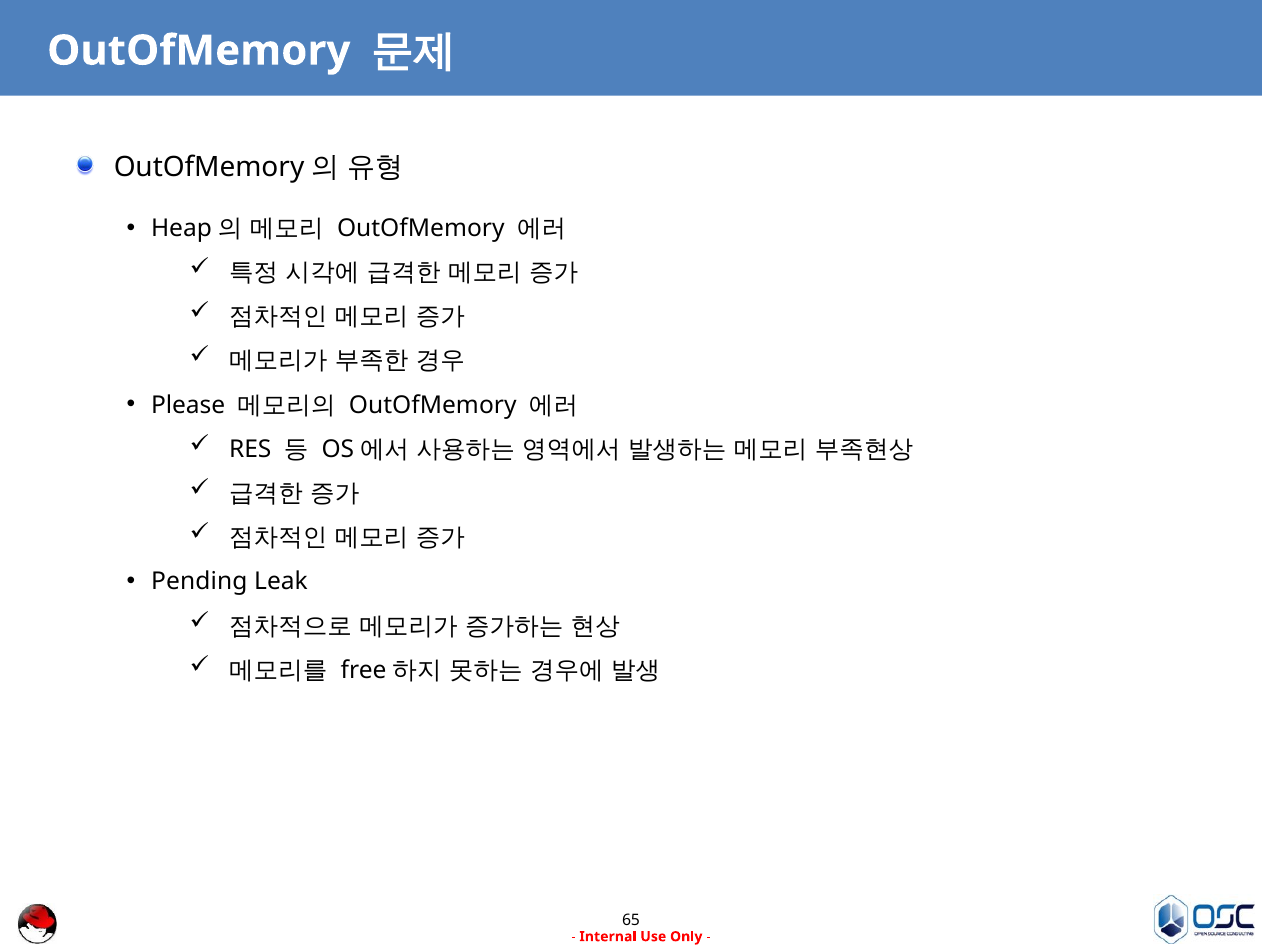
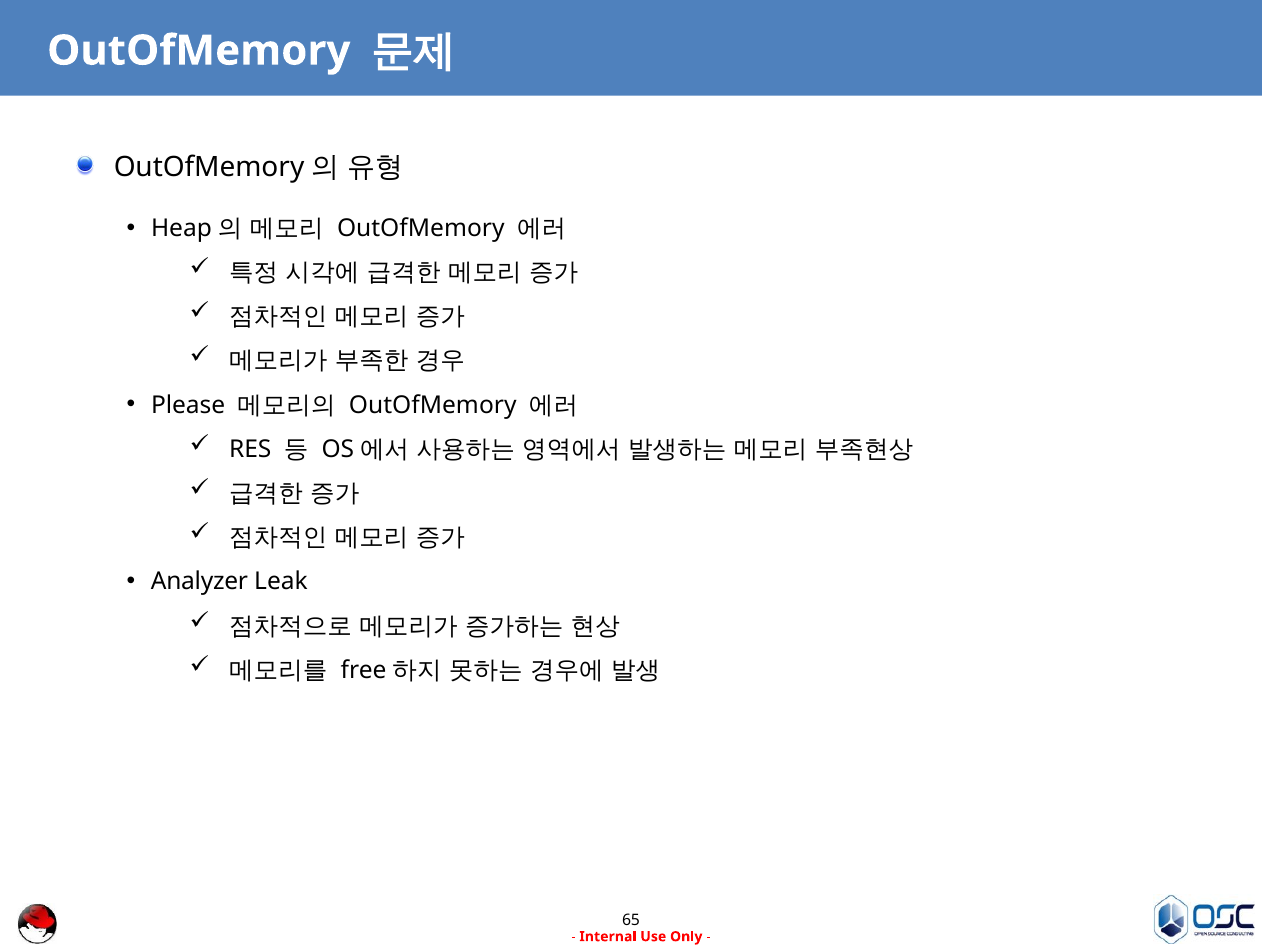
Pending: Pending -> Analyzer (199, 582)
